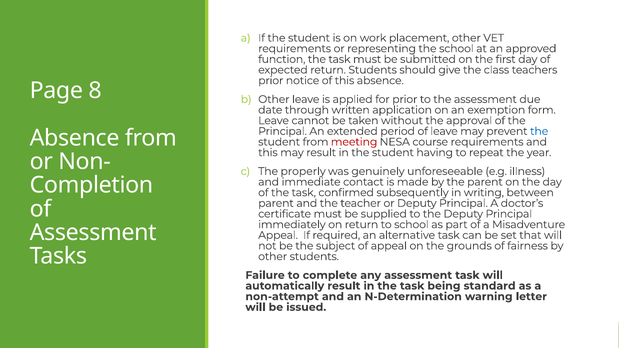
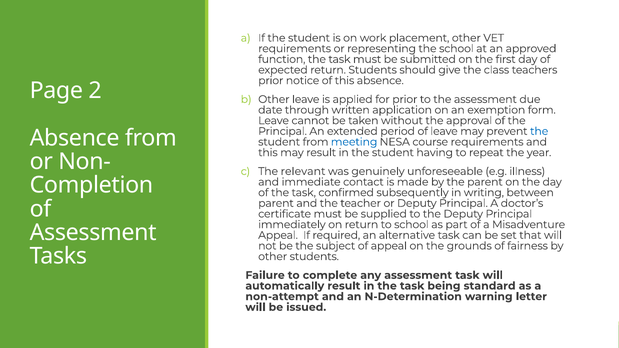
8: 8 -> 2 (95, 91)
meeting colour: red -> blue (354, 142)
properly: properly -> relevant (303, 171)
